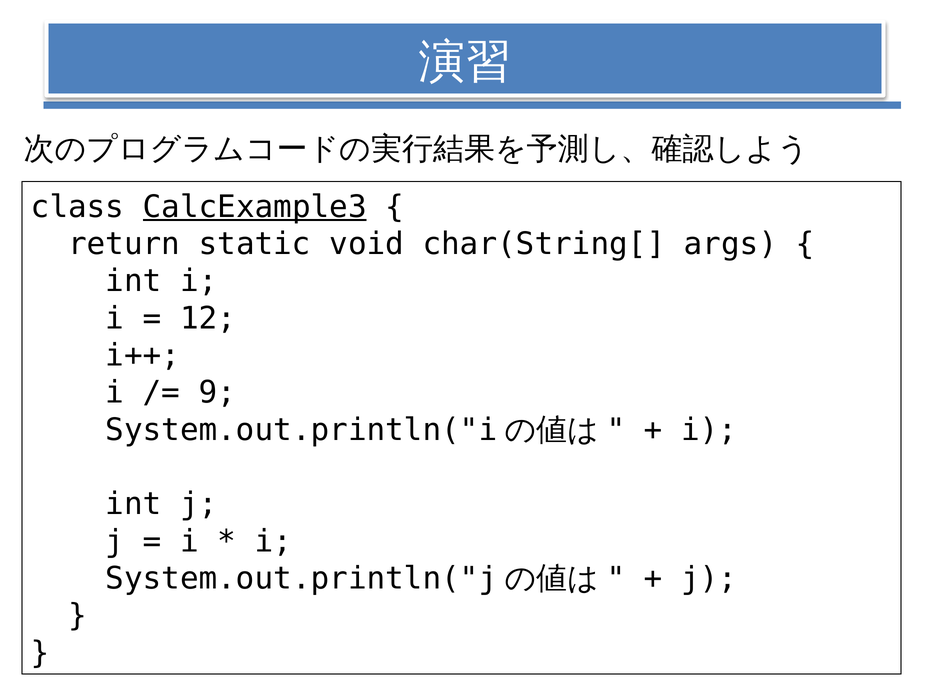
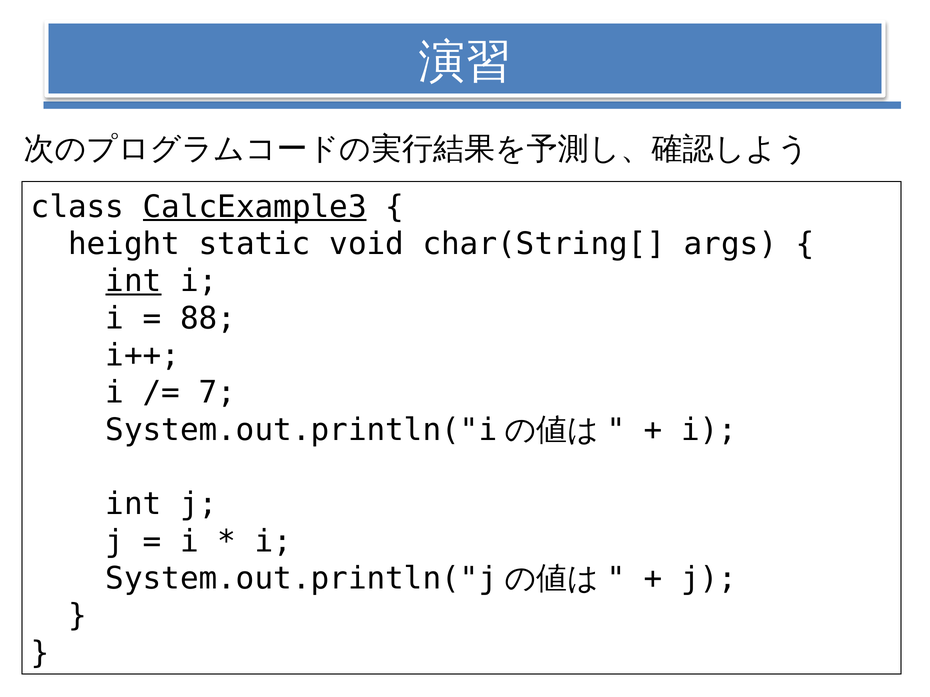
return: return -> height (124, 244)
int underline: none -> present (133, 281)
12: 12 -> 88 (208, 319)
9: 9 -> 7 (217, 393)
